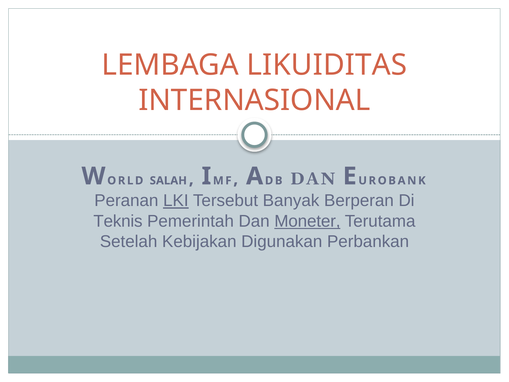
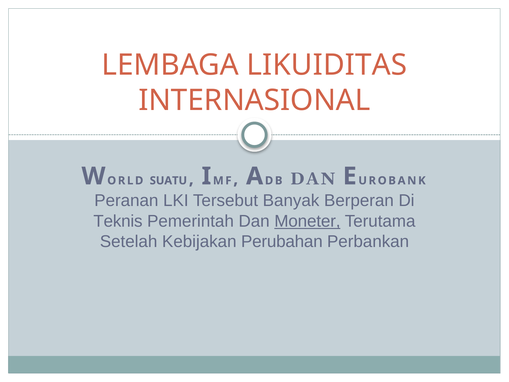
SALAH: SALAH -> SUATU (168, 181)
LKI underline: present -> none (176, 201)
Digunakan: Digunakan -> Perubahan (282, 241)
